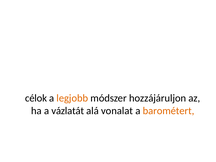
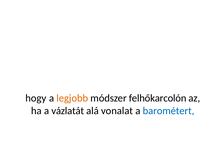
célok: célok -> hogy (36, 98)
hozzájáruljon: hozzájáruljon -> felhőkarcolón (158, 98)
barométert colour: orange -> blue (169, 111)
